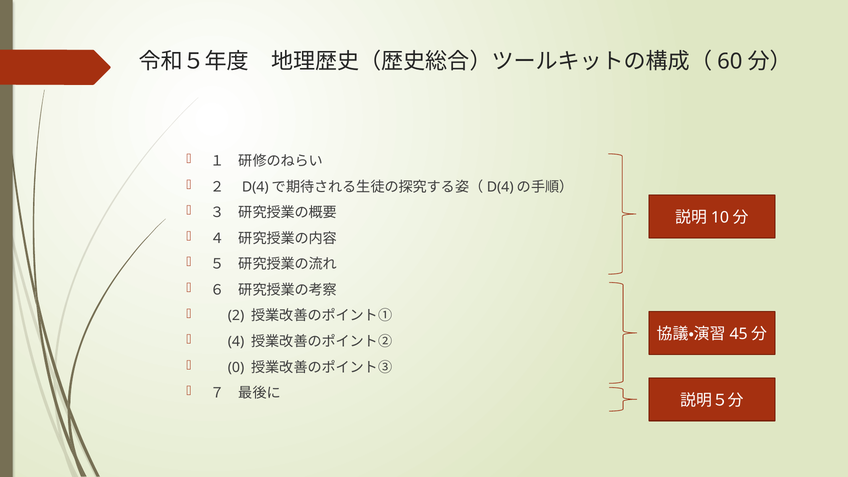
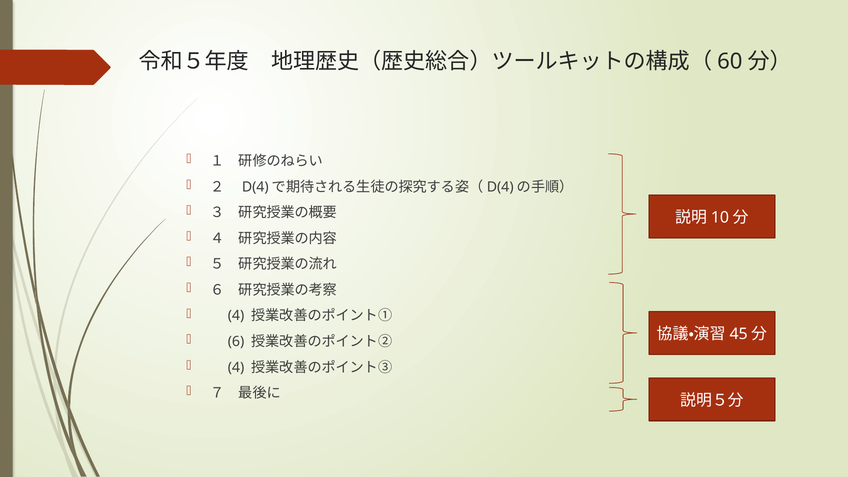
2: 2 -> 4 (236, 316)
4: 4 -> 6 (236, 342)
0: 0 -> 4 (236, 367)
